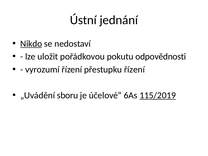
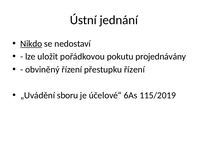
odpovědnosti: odpovědnosti -> projednávány (161, 57)
vyrozumí: vyrozumí -> obviněný (42, 70)
115/2019 underline: present -> none (158, 95)
